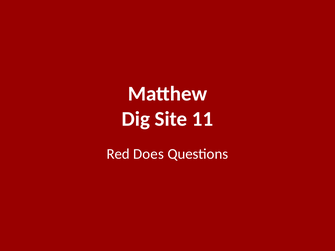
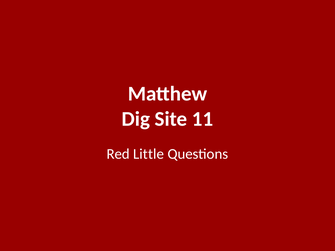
Does: Does -> Little (149, 154)
